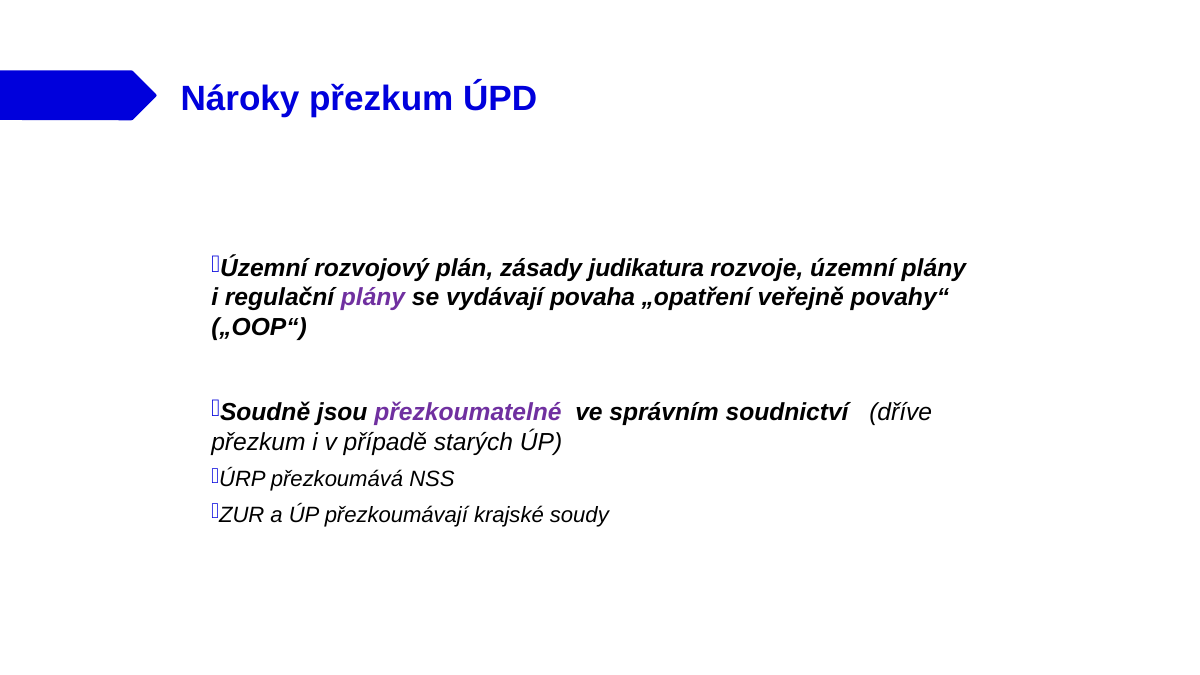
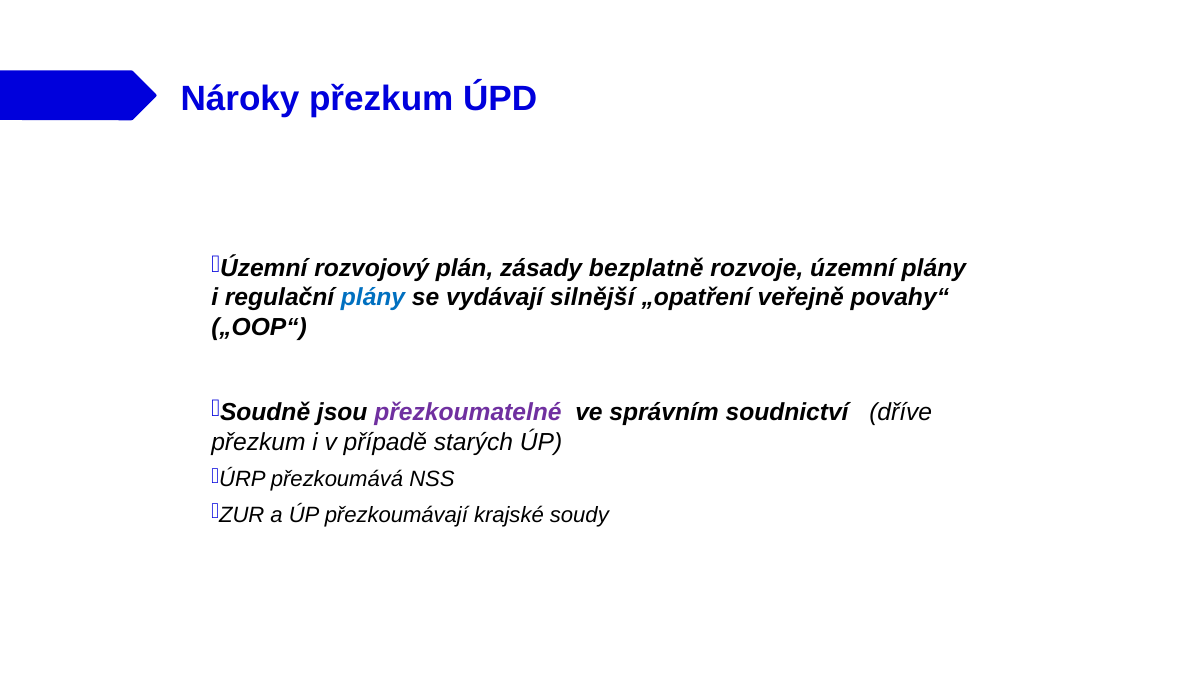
judikatura: judikatura -> bezplatně (646, 268)
plány colour: purple -> blue (373, 298)
povaha: povaha -> silnější (592, 298)
